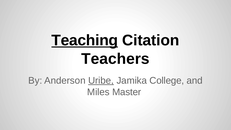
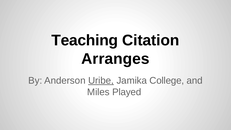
Teaching underline: present -> none (85, 40)
Teachers: Teachers -> Arranges (115, 59)
Master: Master -> Played (127, 92)
